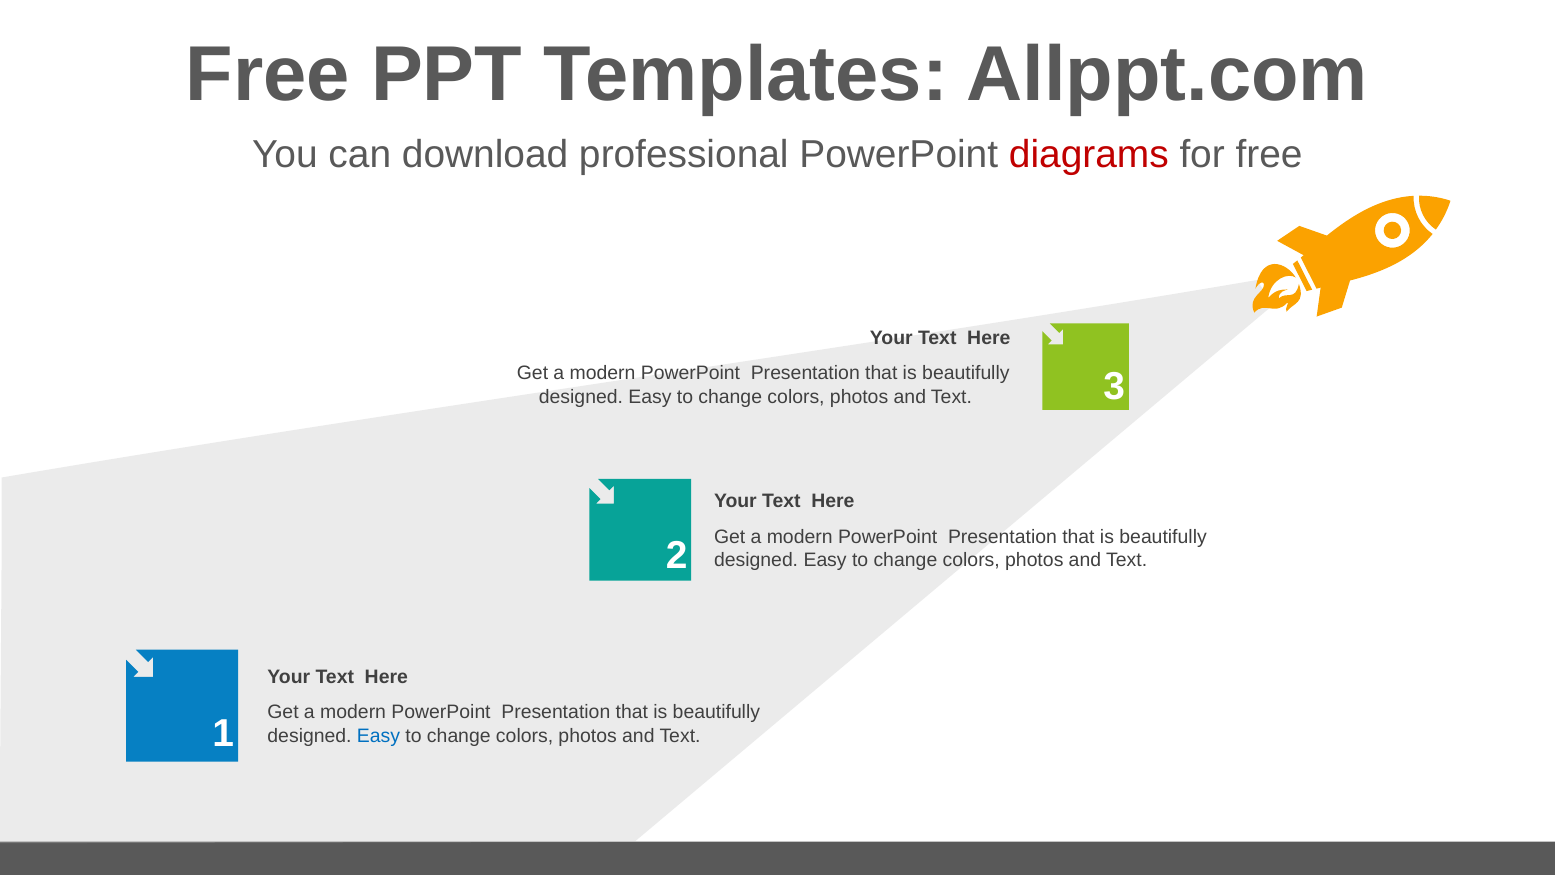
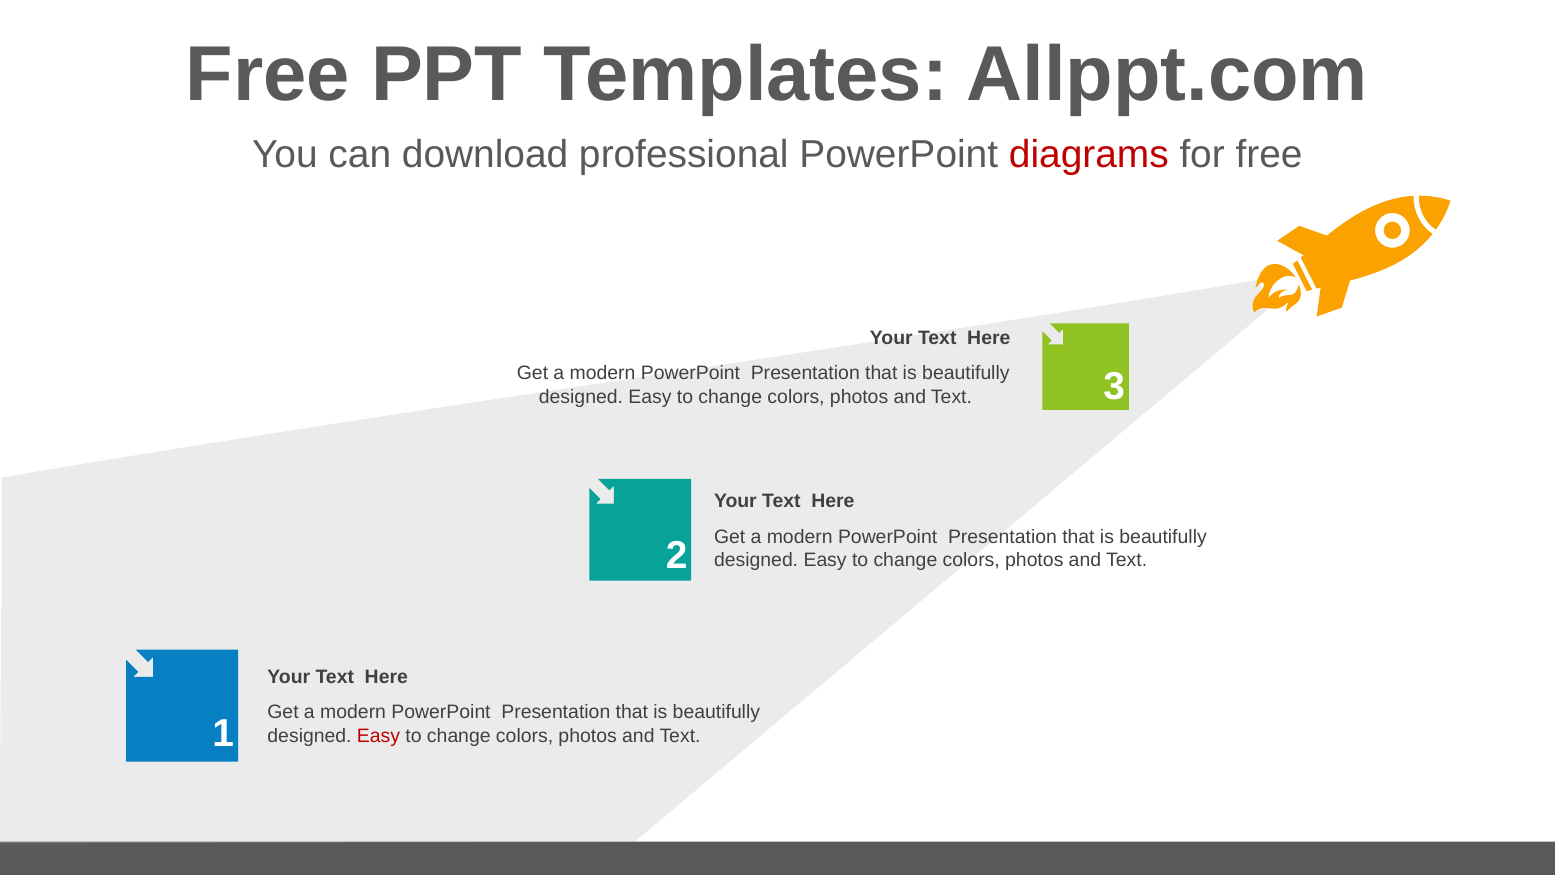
Easy colour: blue -> red (378, 736)
